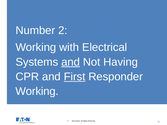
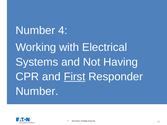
2: 2 -> 4 (63, 30)
and underline: present -> none (71, 62)
Working: Working -> Number (37, 91)
